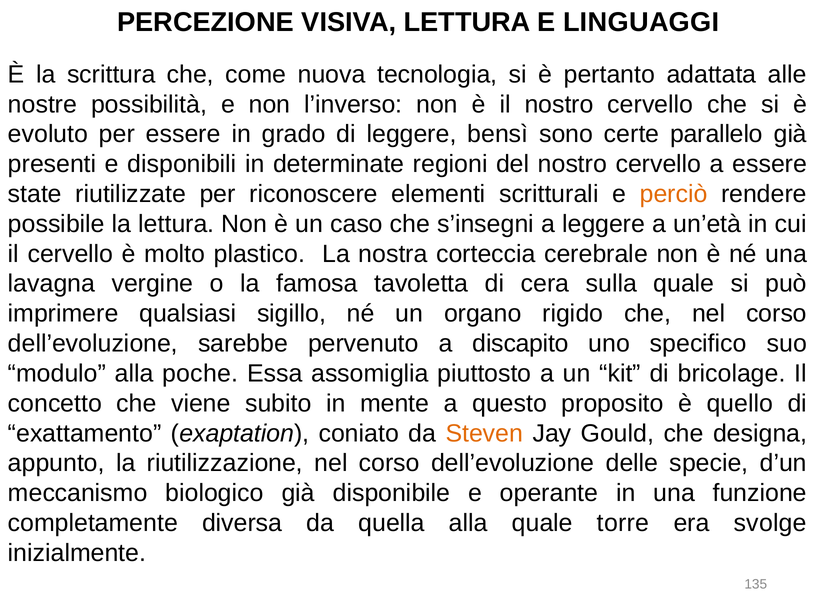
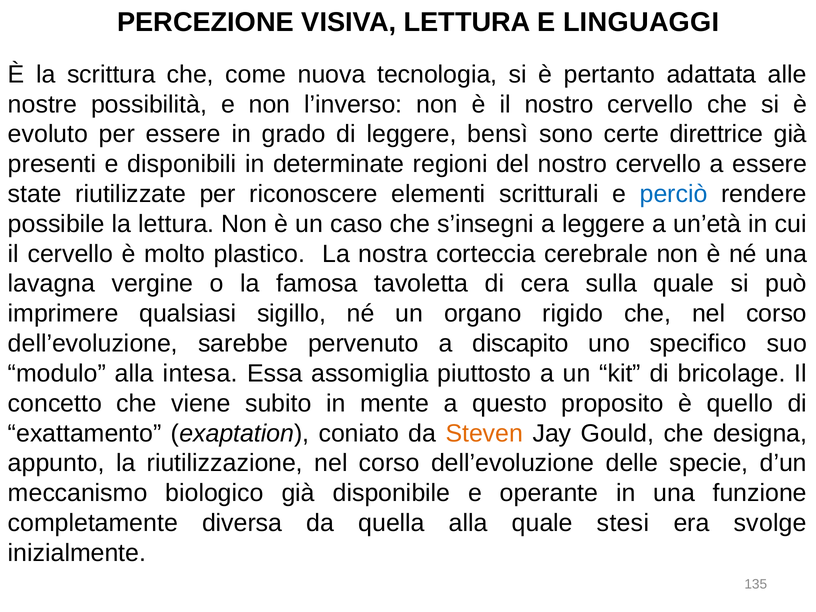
parallelo: parallelo -> direttrice (717, 134)
perciò colour: orange -> blue (674, 194)
poche: poche -> intesa (200, 373)
torre: torre -> stesi (623, 523)
